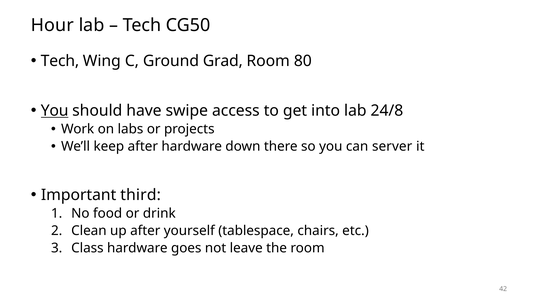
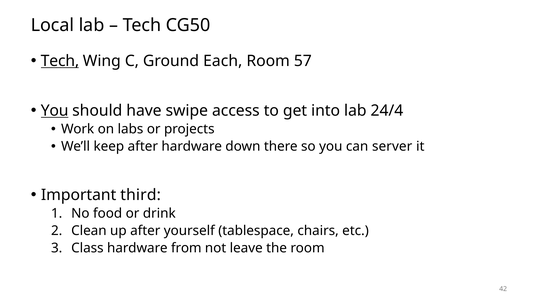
Hour: Hour -> Local (52, 25)
Tech underline: none -> present (60, 61)
Grad: Grad -> Each (223, 61)
80: 80 -> 57 (303, 61)
24/8: 24/8 -> 24/4 (387, 110)
goes: goes -> from (186, 248)
